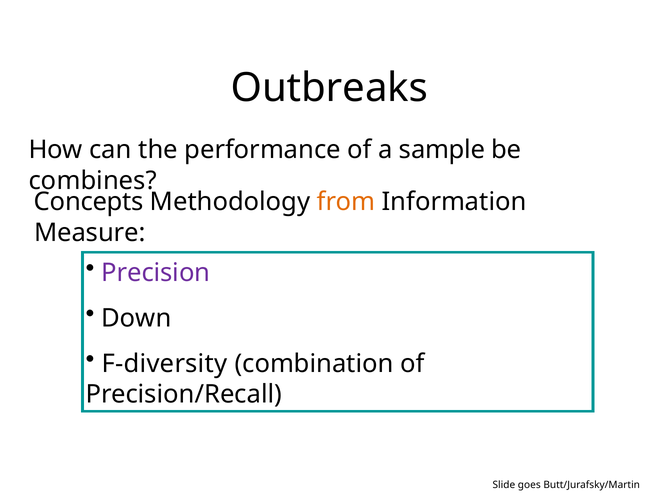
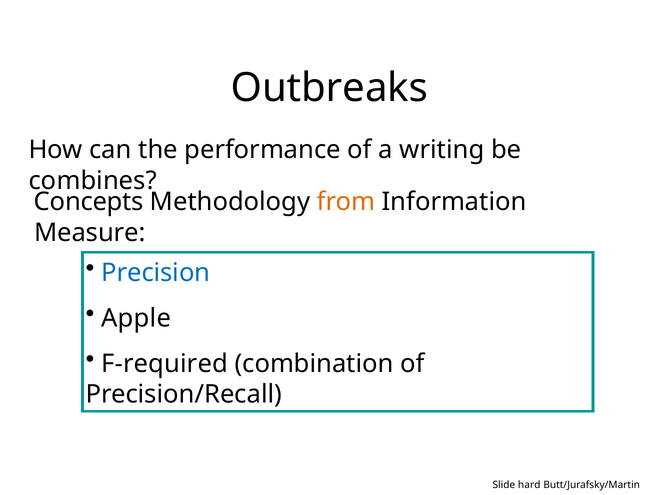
sample: sample -> writing (442, 150)
Precision colour: purple -> blue (156, 272)
Down: Down -> Apple (136, 318)
F-diversity: F-diversity -> F-required (165, 363)
goes: goes -> hard (529, 484)
